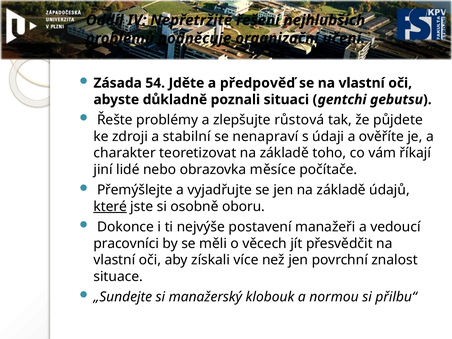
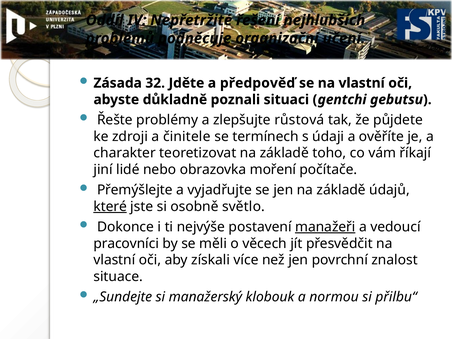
54: 54 -> 32 (155, 83)
stabilní: stabilní -> činitele (187, 137)
nenapraví: nenapraví -> termínech (266, 137)
měsíce: měsíce -> moření (273, 170)
oboru: oboru -> světlo (243, 207)
manažeři underline: none -> present (325, 227)
